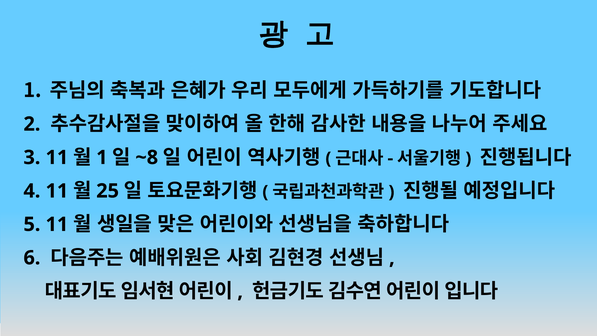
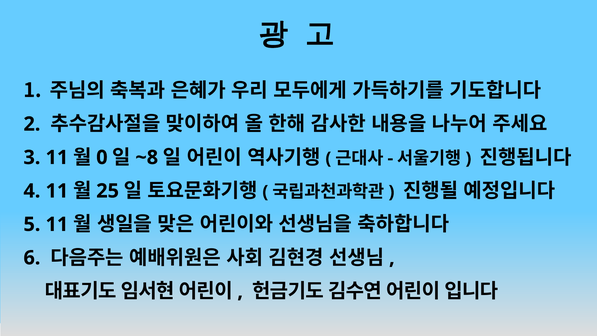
1: 1 -> 0 (102, 157)
